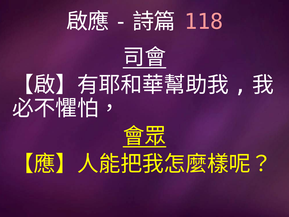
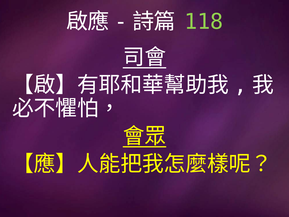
118 colour: pink -> light green (204, 22)
